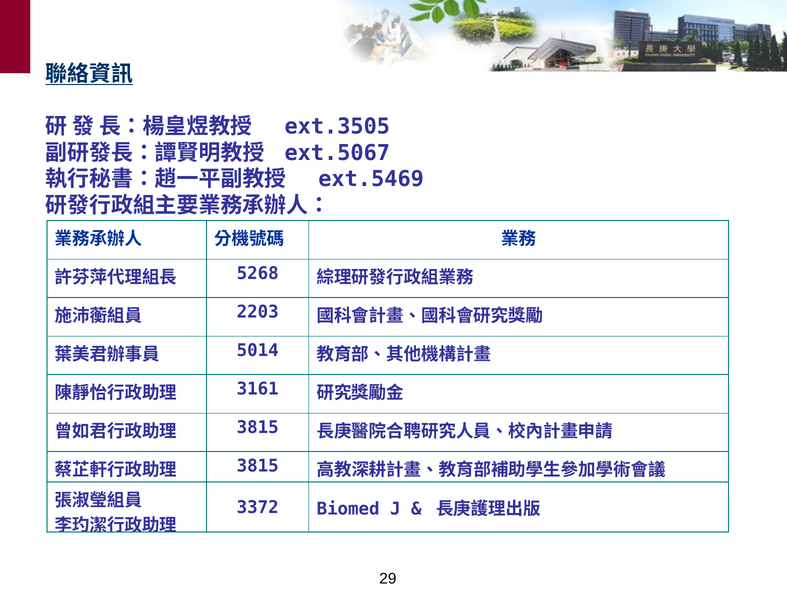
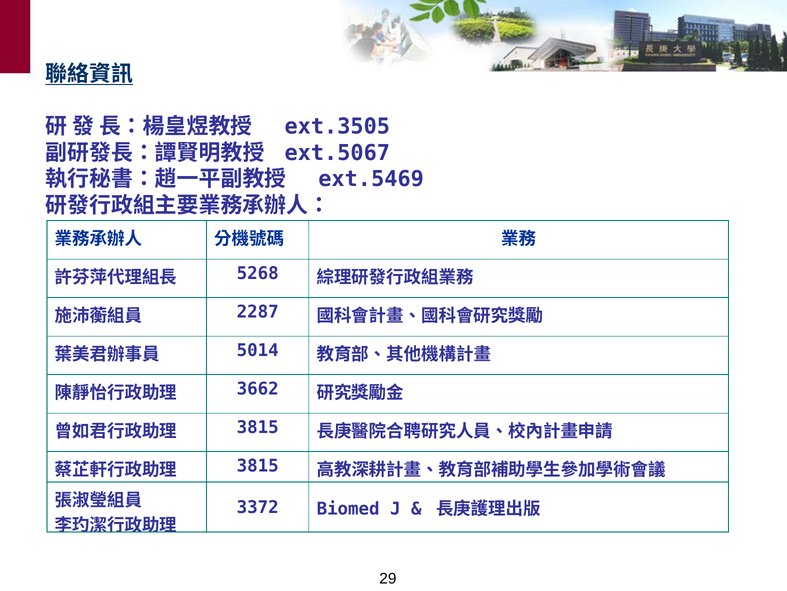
2203: 2203 -> 2287 (258, 312)
3161: 3161 -> 3662 (258, 389)
